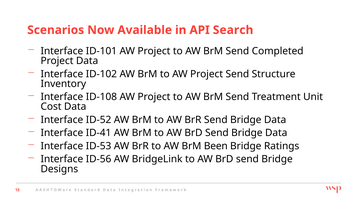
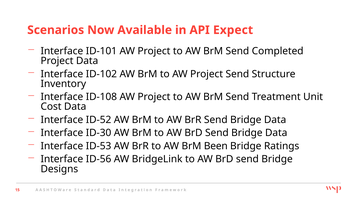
Search: Search -> Expect (233, 30)
ID-41: ID-41 -> ID-30 (99, 133)
